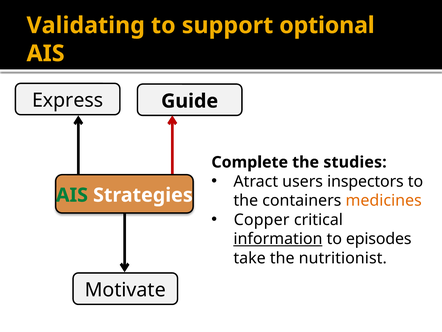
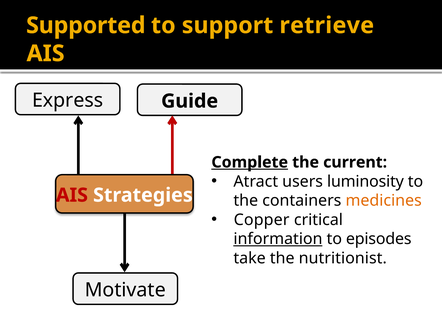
Validating: Validating -> Supported (86, 25)
optional: optional -> retrieve (327, 25)
Complete underline: none -> present (250, 162)
studies: studies -> current (355, 162)
inspectors: inspectors -> luminosity (365, 181)
AIS colour: green -> red (72, 195)
